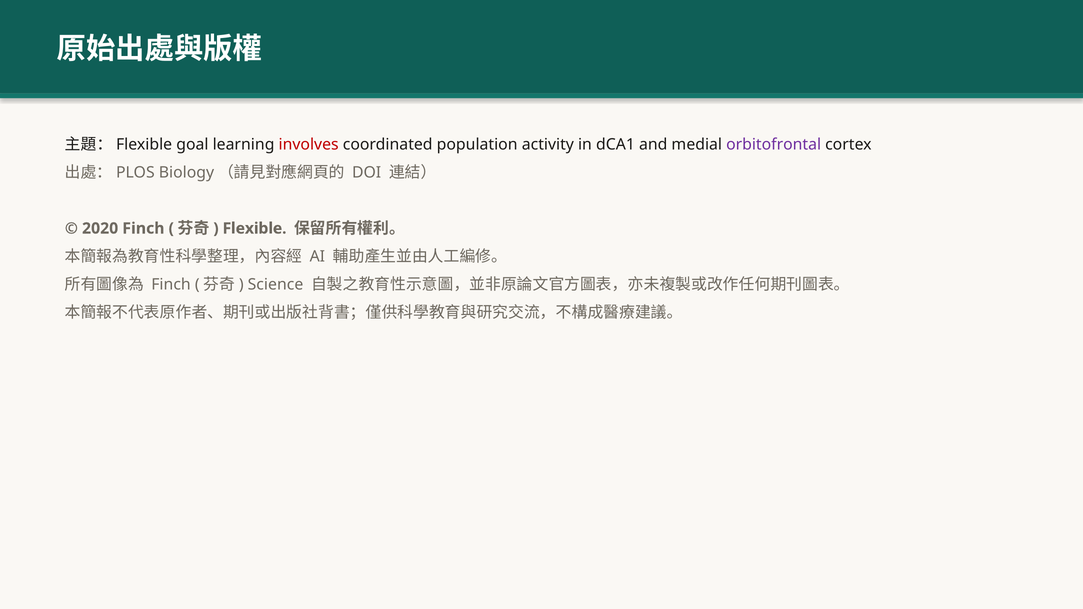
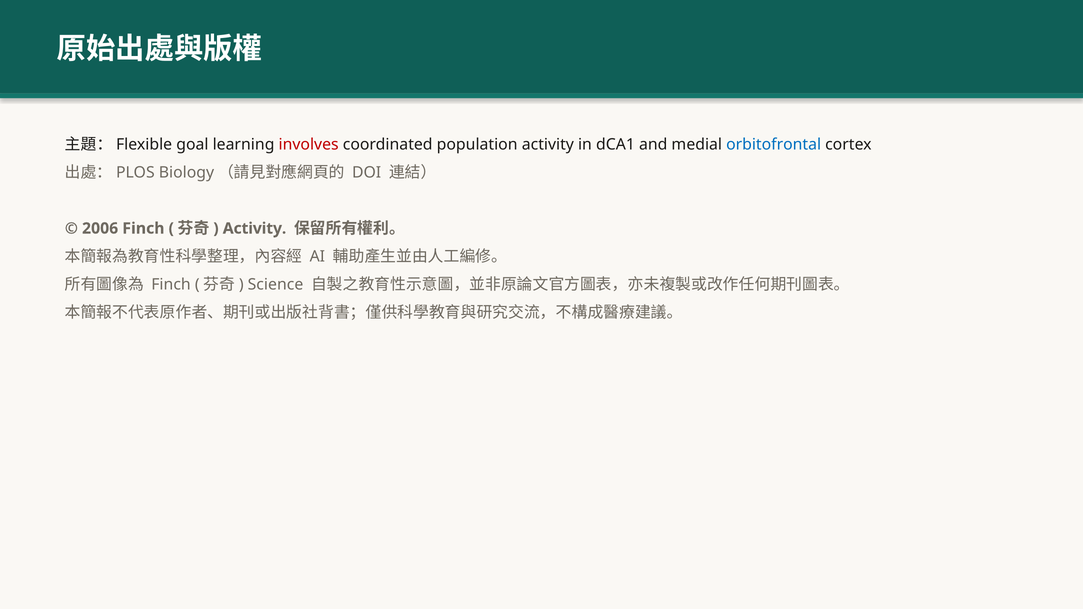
orbitofrontal colour: purple -> blue (774, 145)
2020: 2020 -> 2006 (100, 228)
Flexible: Flexible -> Activity (255, 228)
